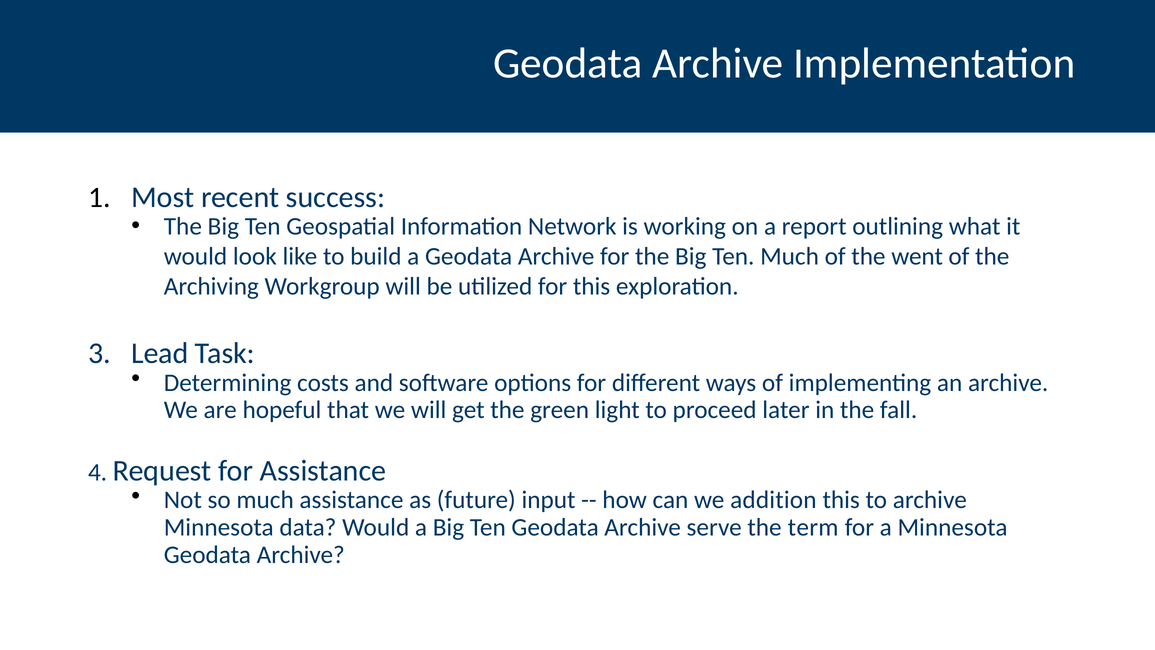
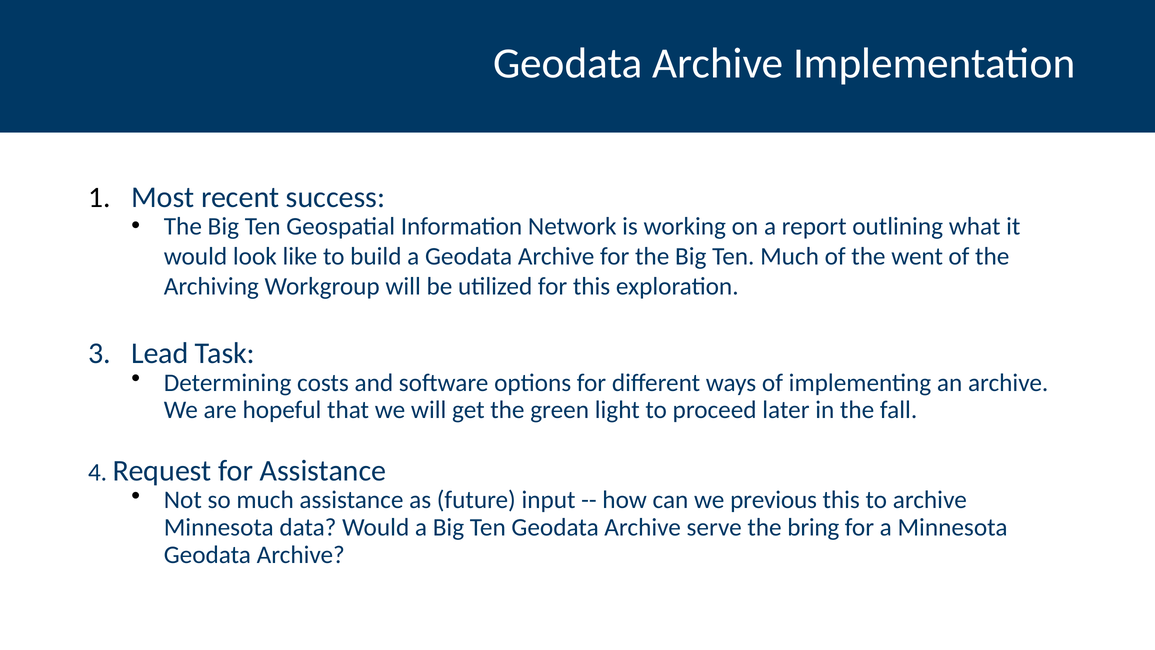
addition: addition -> previous (774, 500)
term: term -> bring (813, 527)
